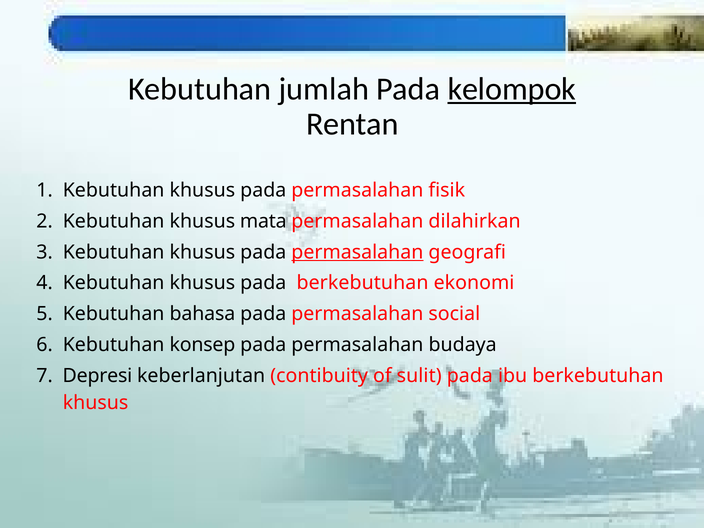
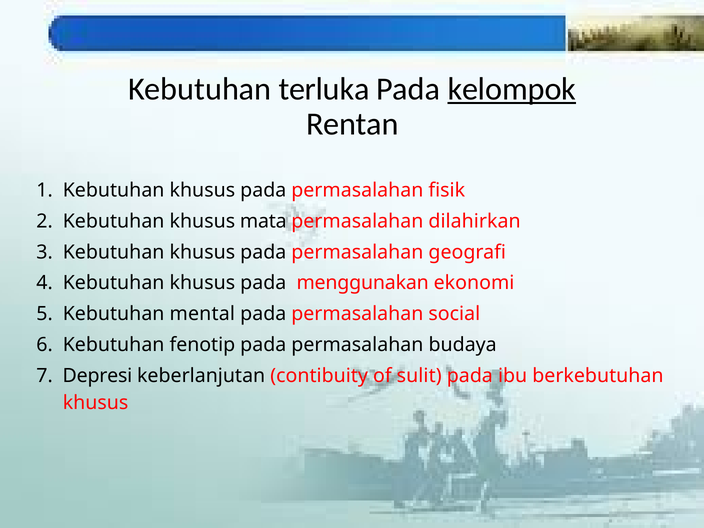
jumlah: jumlah -> terluka (324, 89)
permasalahan underline: present -> none (357, 252)
pada berkebutuhan: berkebutuhan -> menggunakan (363, 283)
bahasa: bahasa -> mental (202, 314)
konsep: konsep -> fenotip (202, 345)
